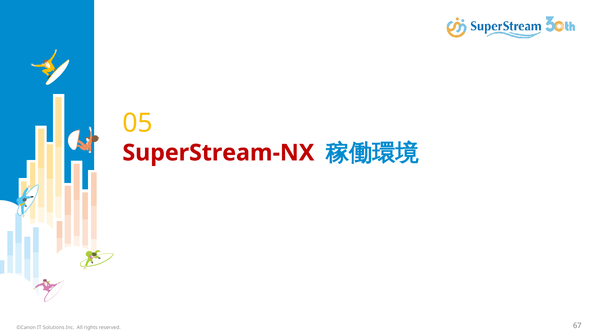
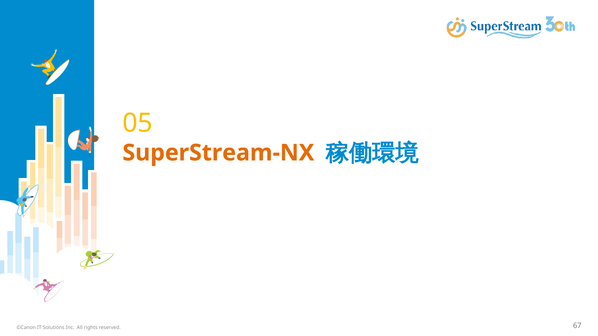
SuperStream-NX colour: red -> orange (218, 153)
